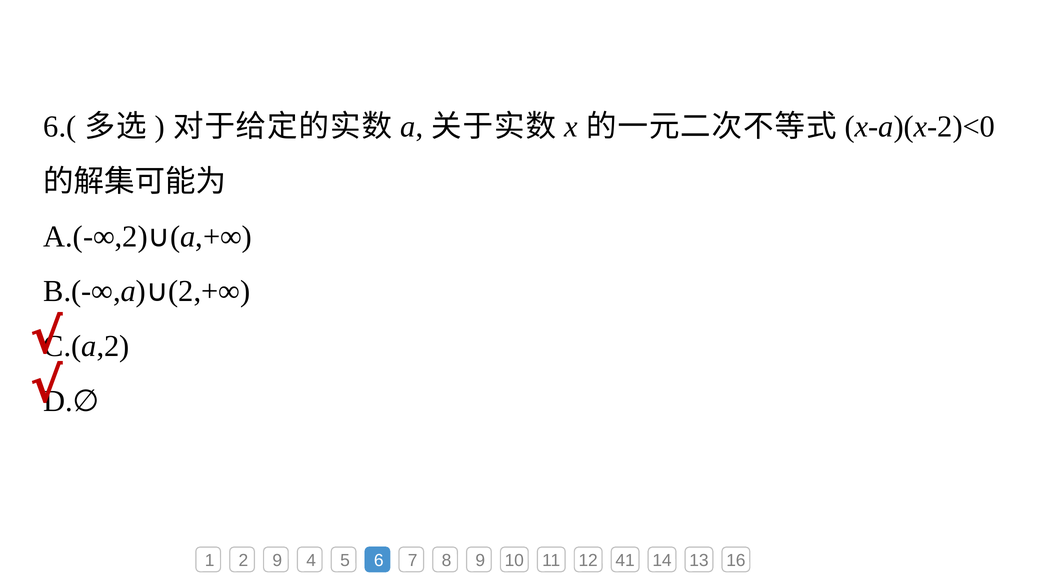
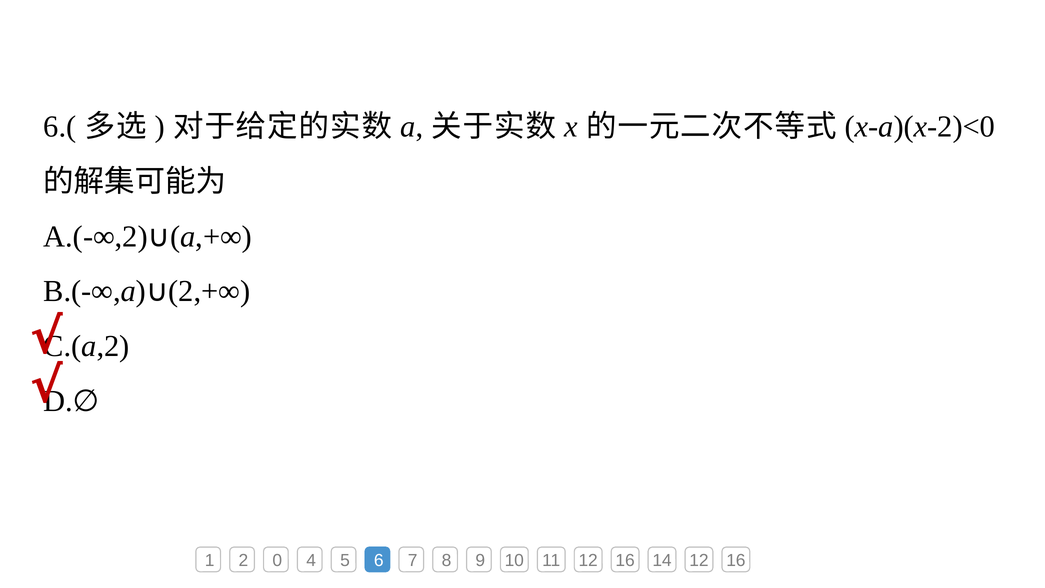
2 9: 9 -> 0 (277, 560)
11 12 41: 41 -> 16 (625, 560)
14 13: 13 -> 12 (699, 560)
